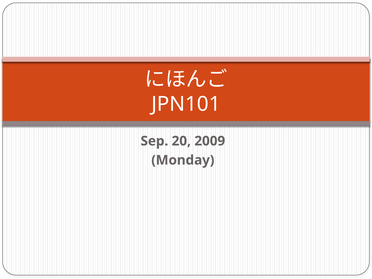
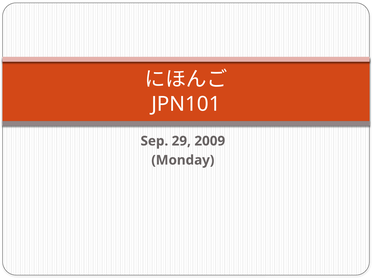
20: 20 -> 29 (181, 141)
